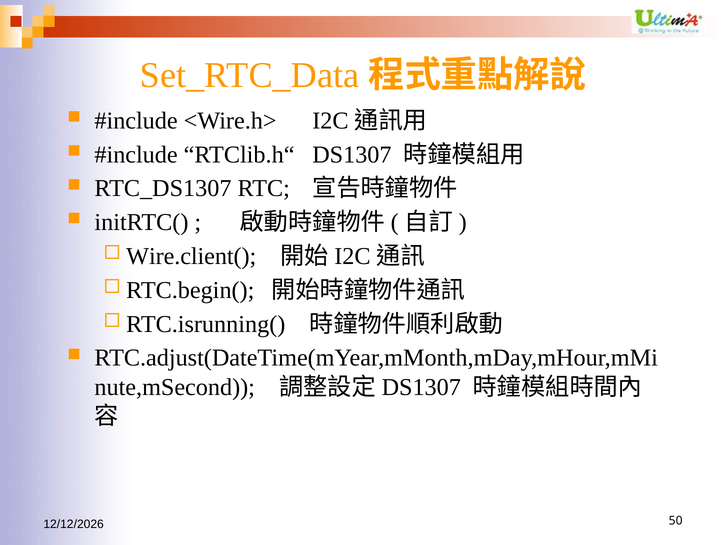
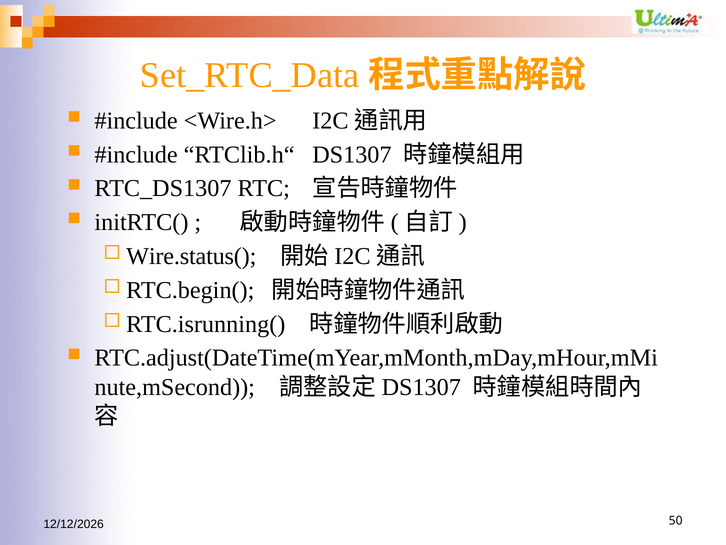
Wire.client(: Wire.client( -> Wire.status( (191, 256)
